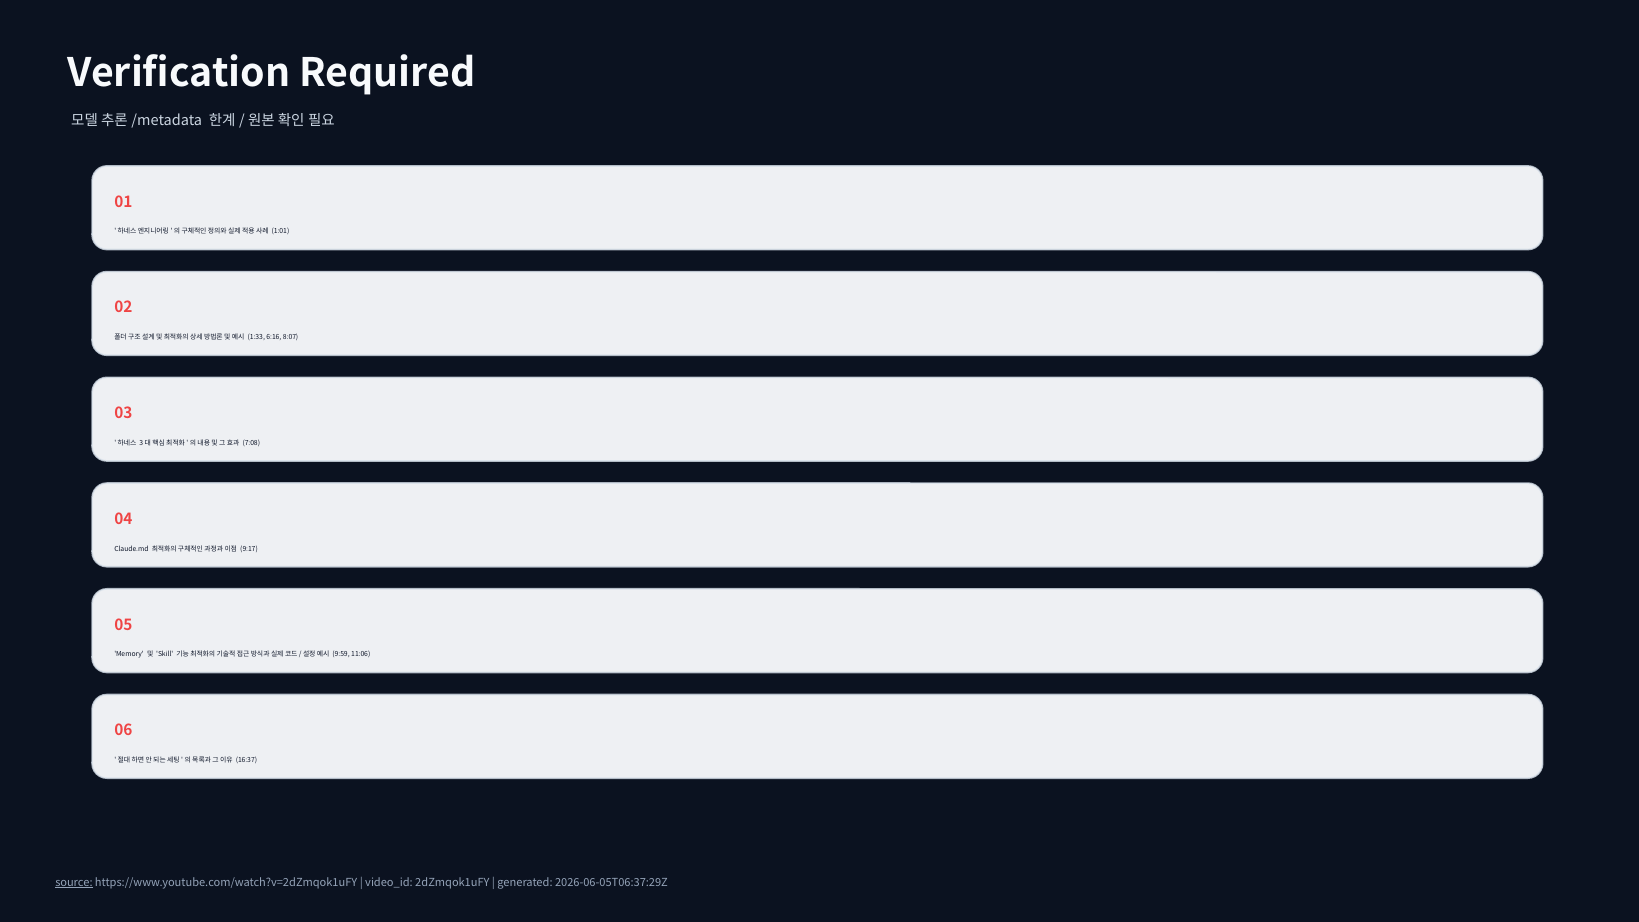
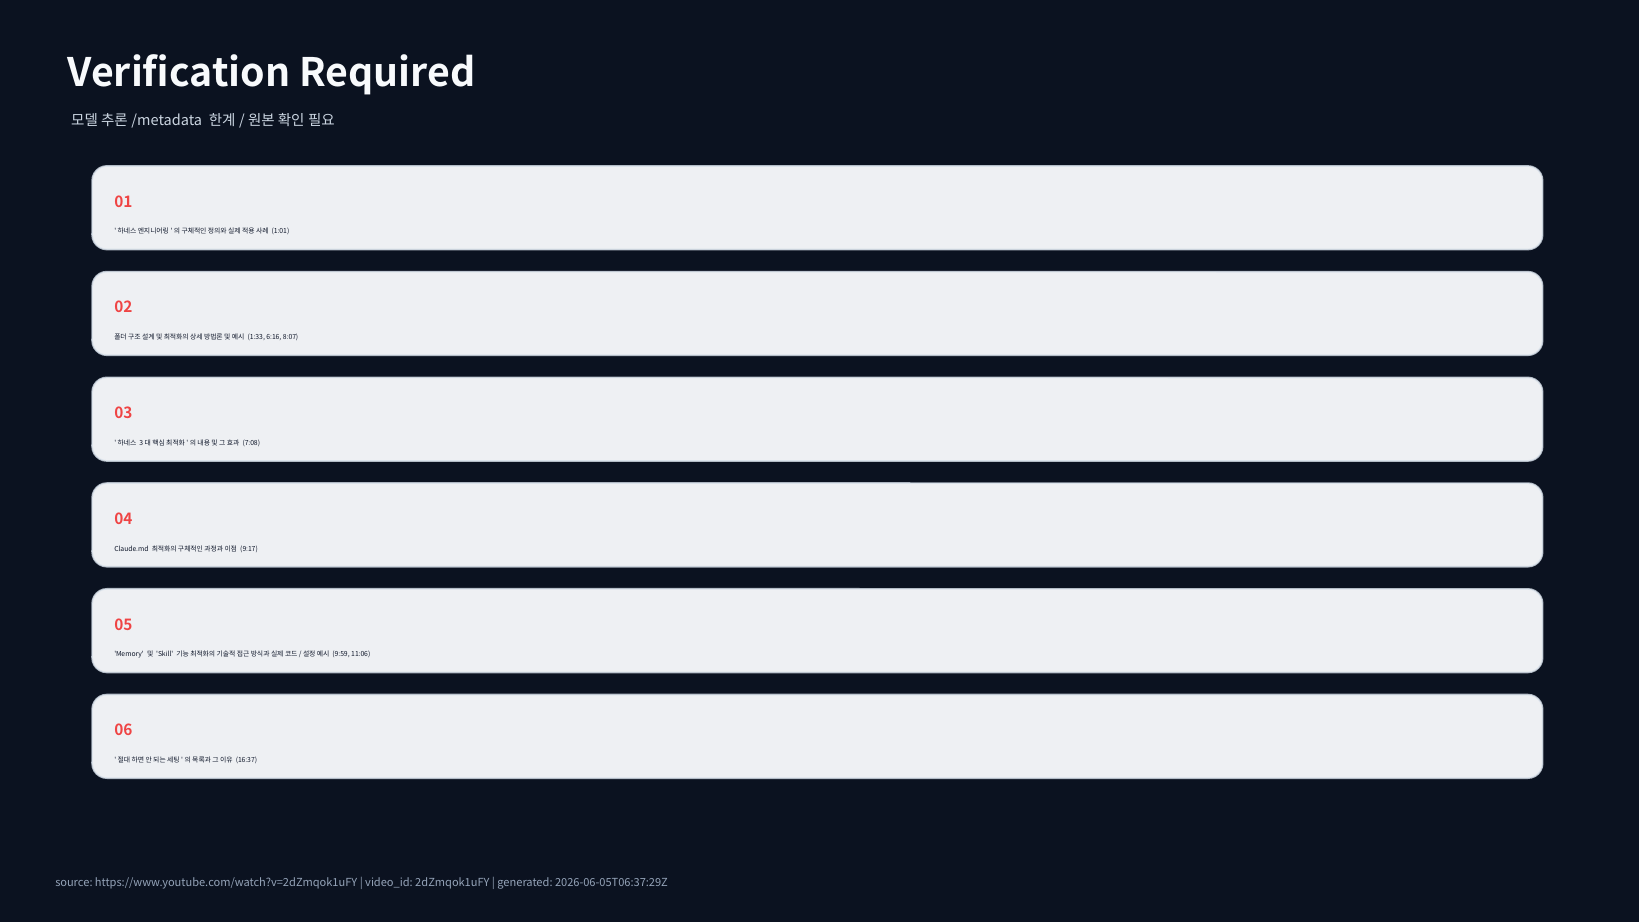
source underline: present -> none (74, 883)
